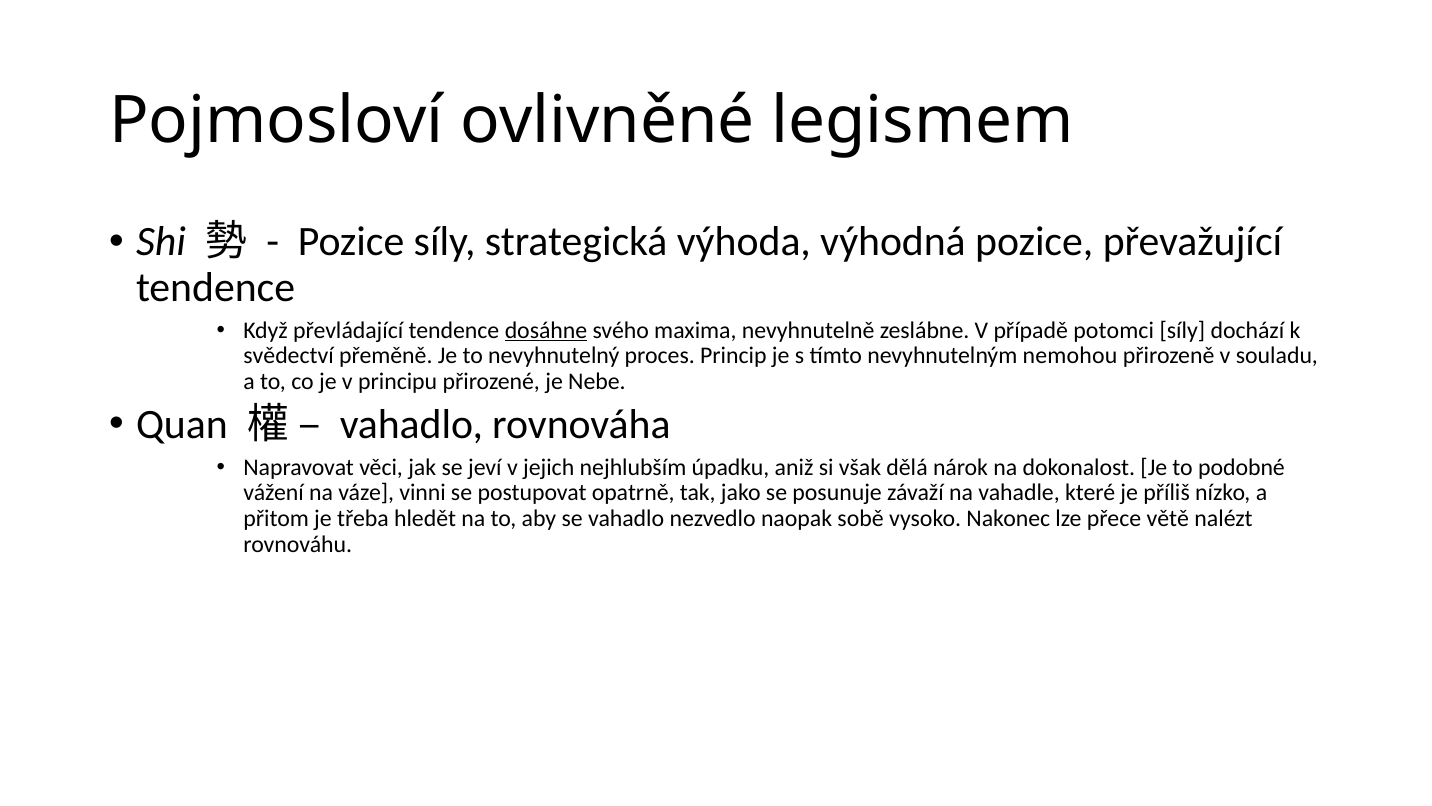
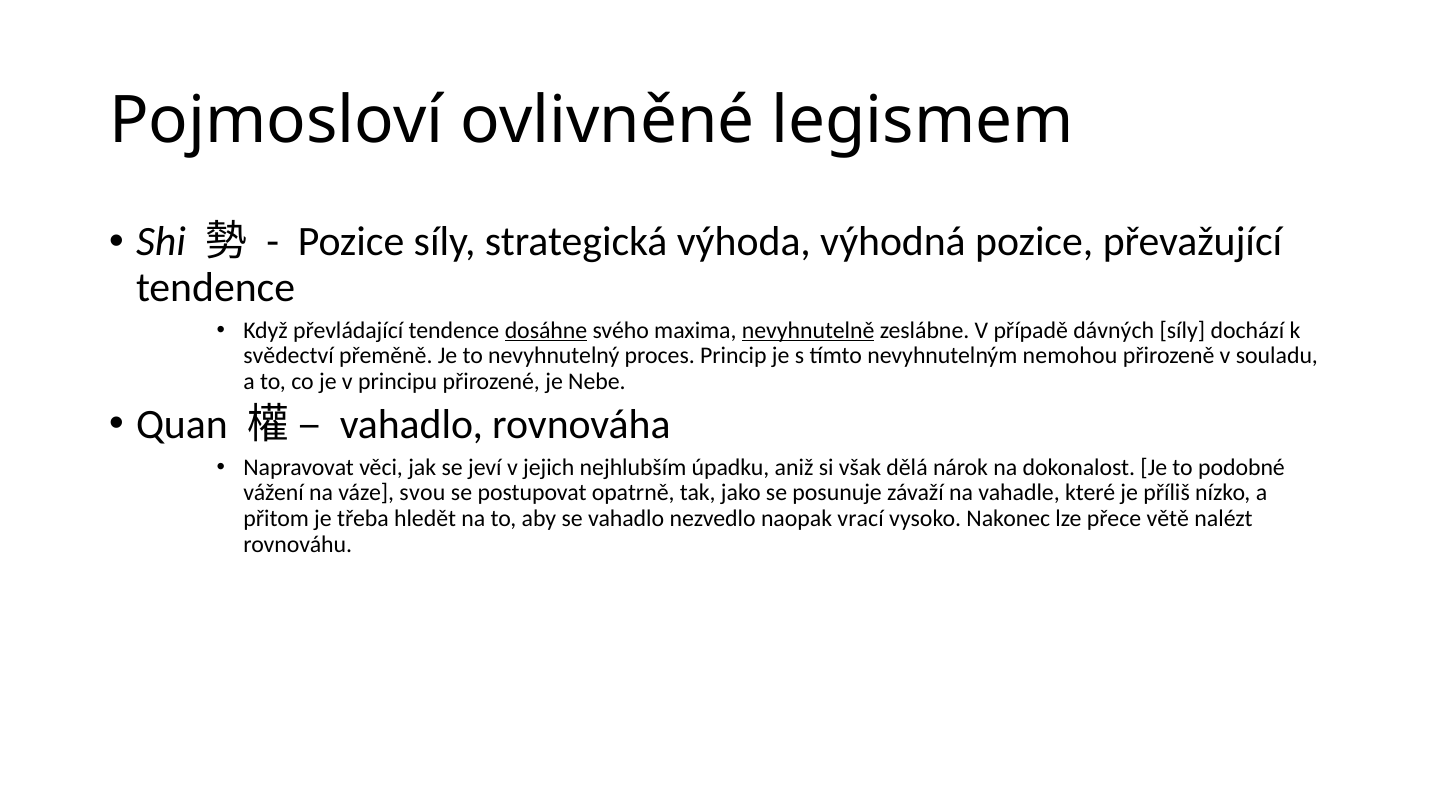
nevyhnutelně underline: none -> present (808, 330)
potomci: potomci -> dávných (1114, 330)
vinni: vinni -> svou (422, 493)
sobě: sobě -> vrací (861, 518)
